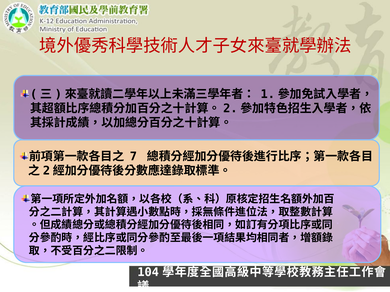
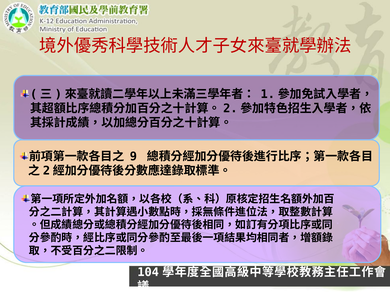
7: 7 -> 9 (133, 157)
